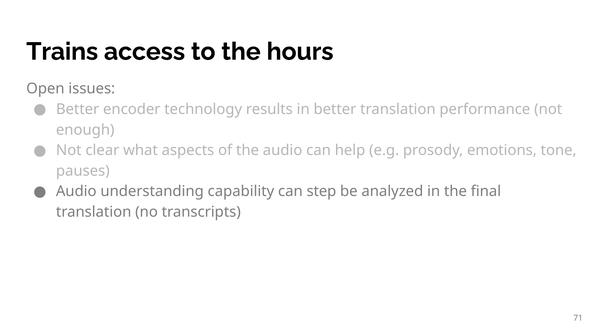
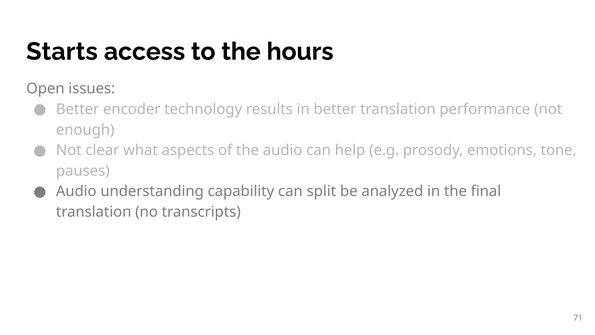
Trains: Trains -> Starts (62, 52)
step: step -> split (321, 191)
